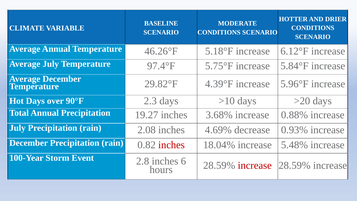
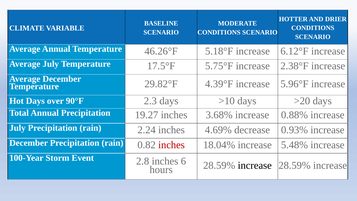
97.4°F: 97.4°F -> 17.5°F (161, 66)
5.84°F: 5.84°F -> 2.38°F (294, 66)
2.08: 2.08 -> 2.24 (147, 130)
increase colour: red -> black (255, 165)
